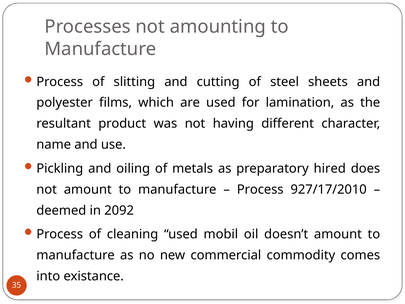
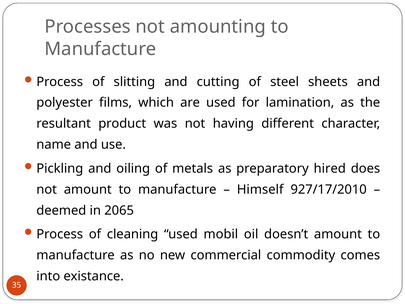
Process: Process -> Himself (260, 189)
2092: 2092 -> 2065 (119, 210)
